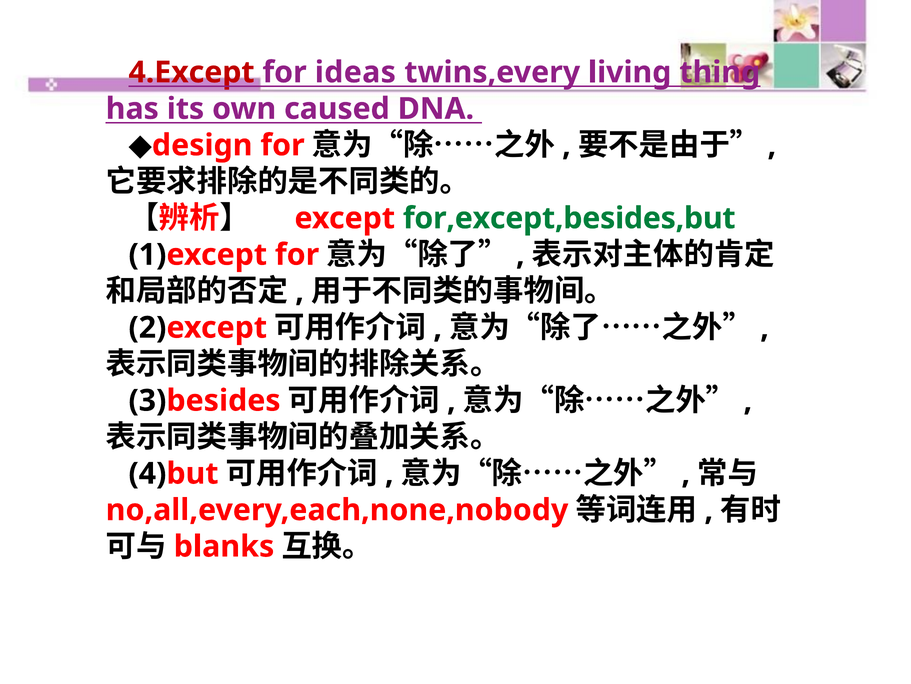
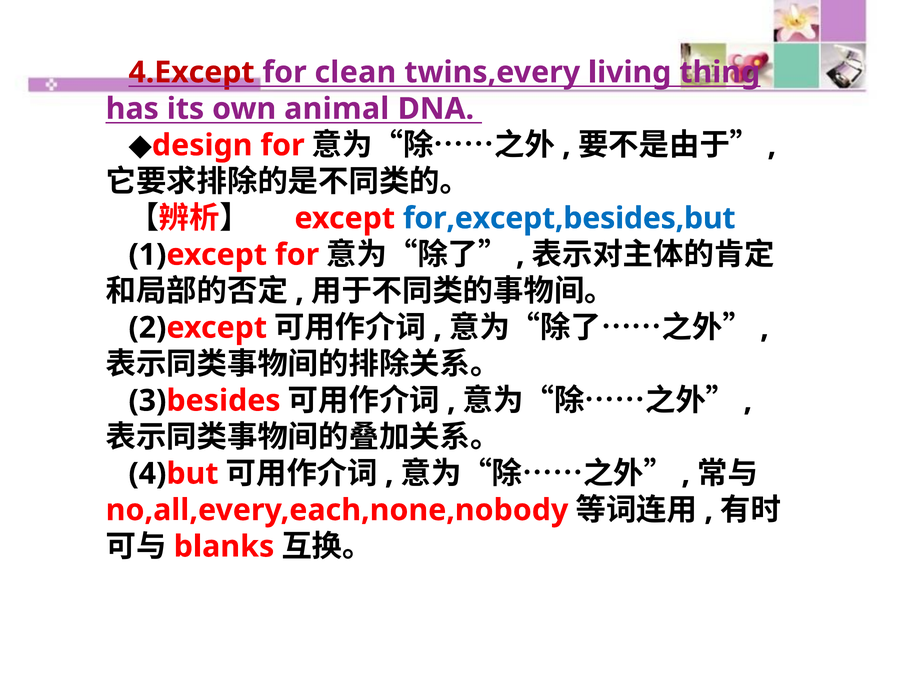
ideas: ideas -> clean (355, 72)
caused: caused -> animal (337, 109)
for,except,besides,but colour: green -> blue (569, 218)
